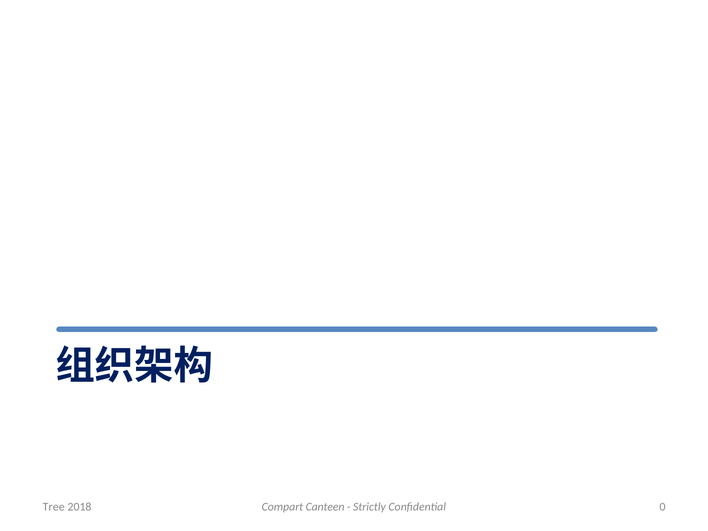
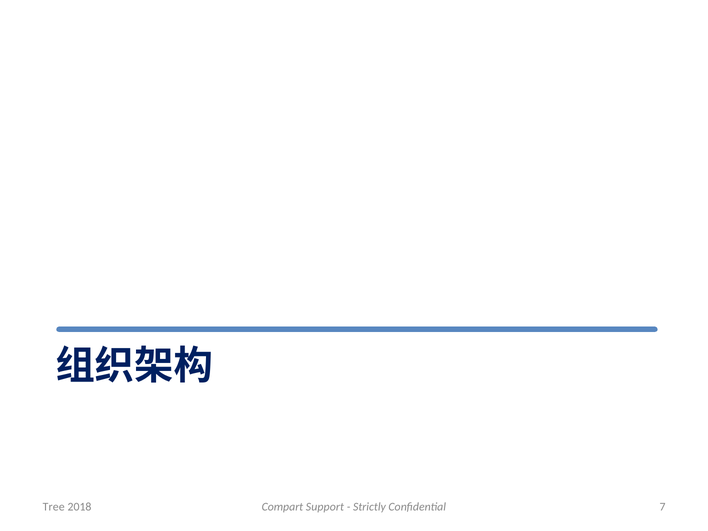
Canteen: Canteen -> Support (325, 507)
0: 0 -> 7 (663, 507)
